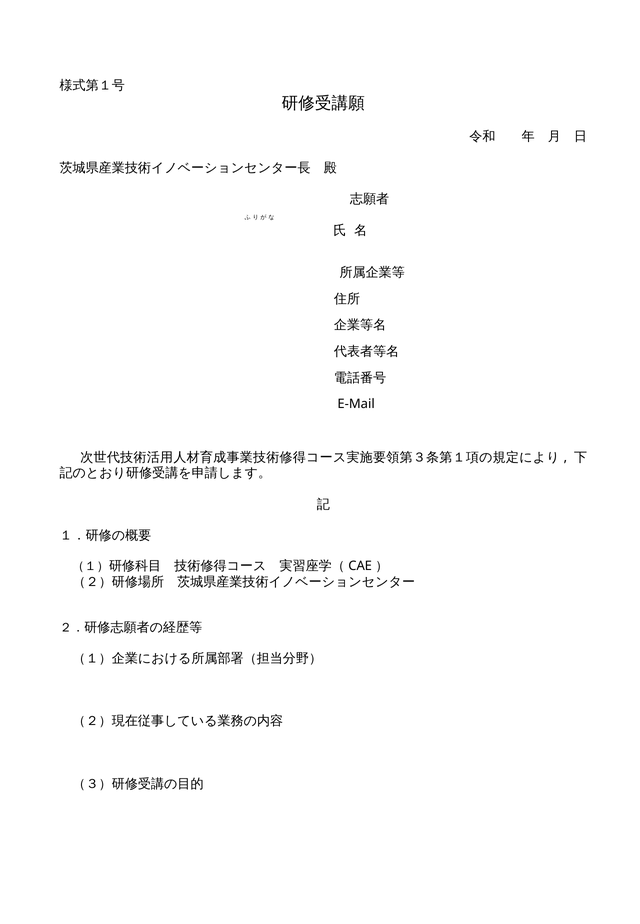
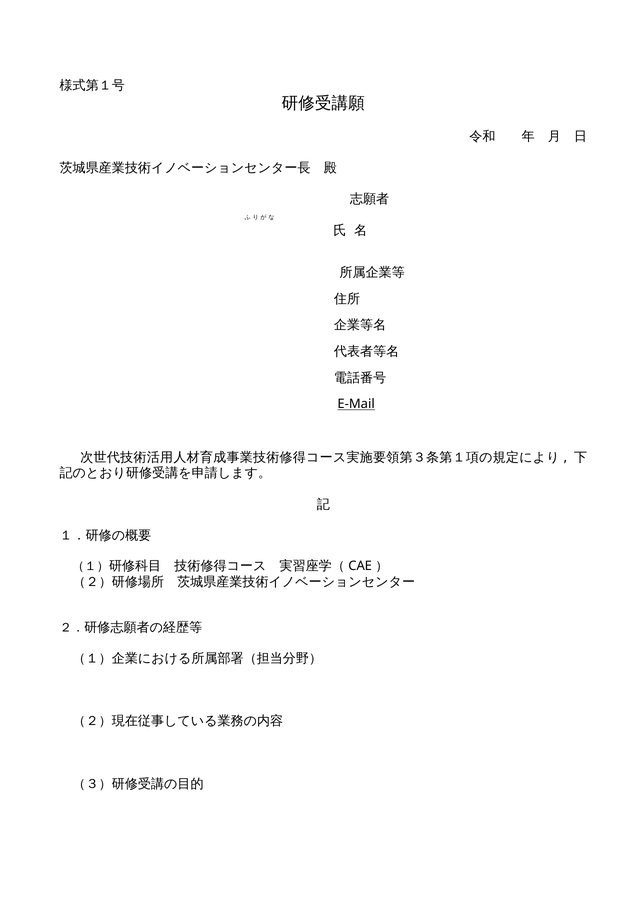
E-Mail underline: none -> present (356, 404)
